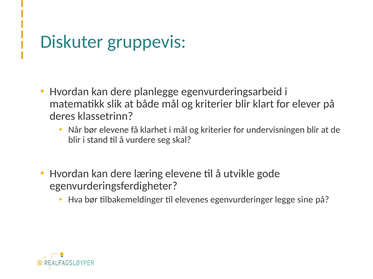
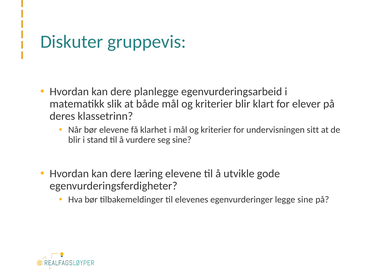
undervisningen blir: blir -> sitt (313, 130)
seg skal: skal -> sine (182, 140)
